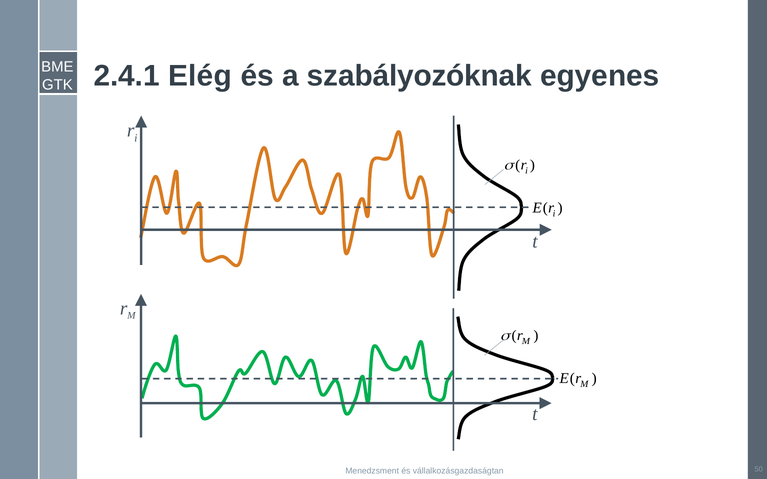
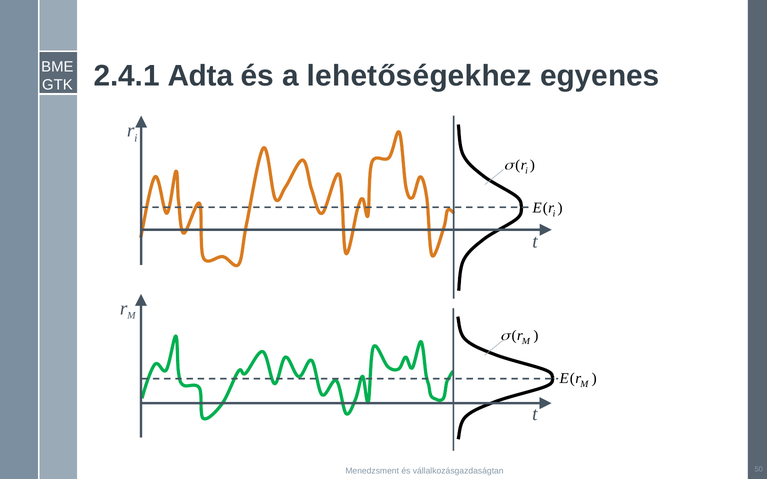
Elég: Elég -> Adta (200, 76)
szabályozóknak: szabályozóknak -> lehetőségekhez (419, 76)
